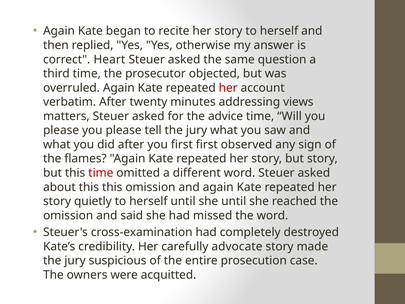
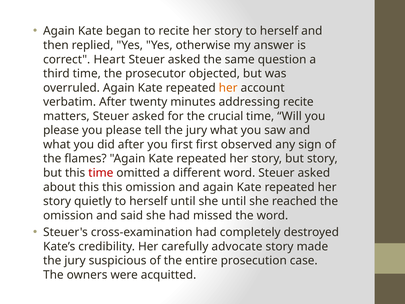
her colour: red -> orange (228, 88)
addressing views: views -> recite (298, 102)
advice: advice -> crucial (226, 116)
